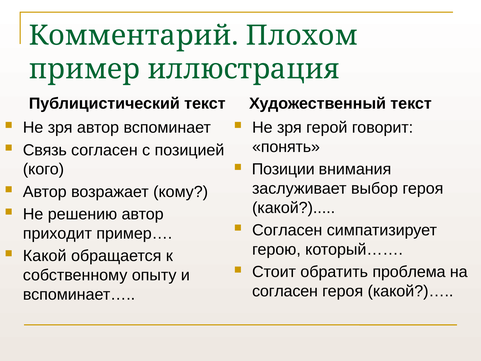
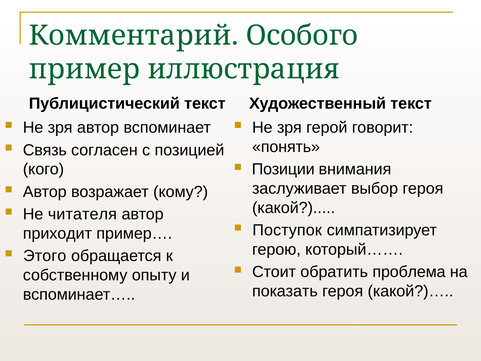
Плохом: Плохом -> Особого (302, 36)
решению: решению -> читателя (82, 214)
Согласен: Согласен -> Поступок (287, 230)
Какой: Какой -> Этого (45, 256)
согласен: согласен -> показать (285, 291)
